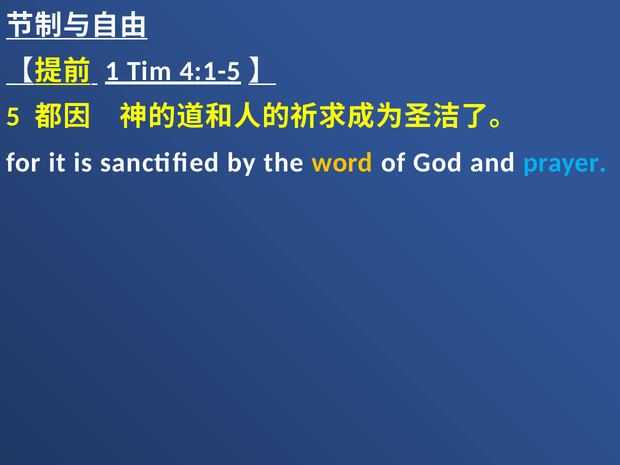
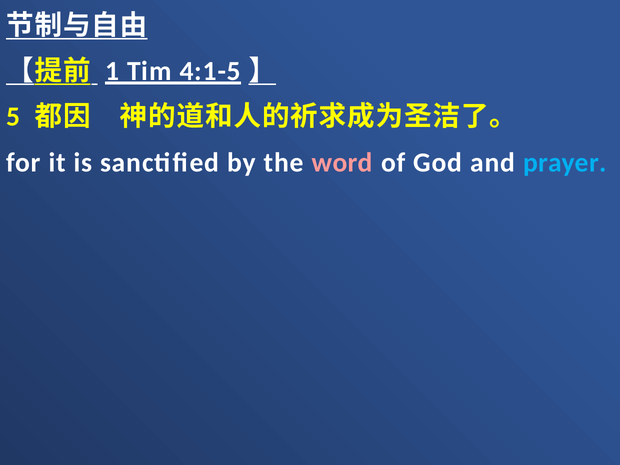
word colour: yellow -> pink (342, 162)
